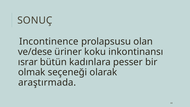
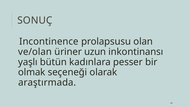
ve/dese: ve/dese -> ve/olan (35, 52)
koku: koku -> uzun (95, 52)
ısrar: ısrar -> yaşlı (28, 62)
